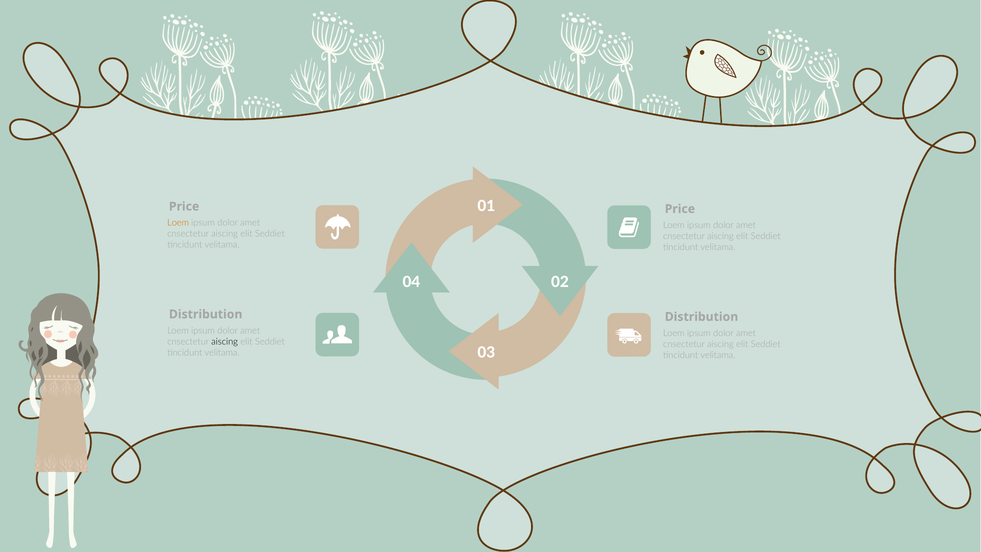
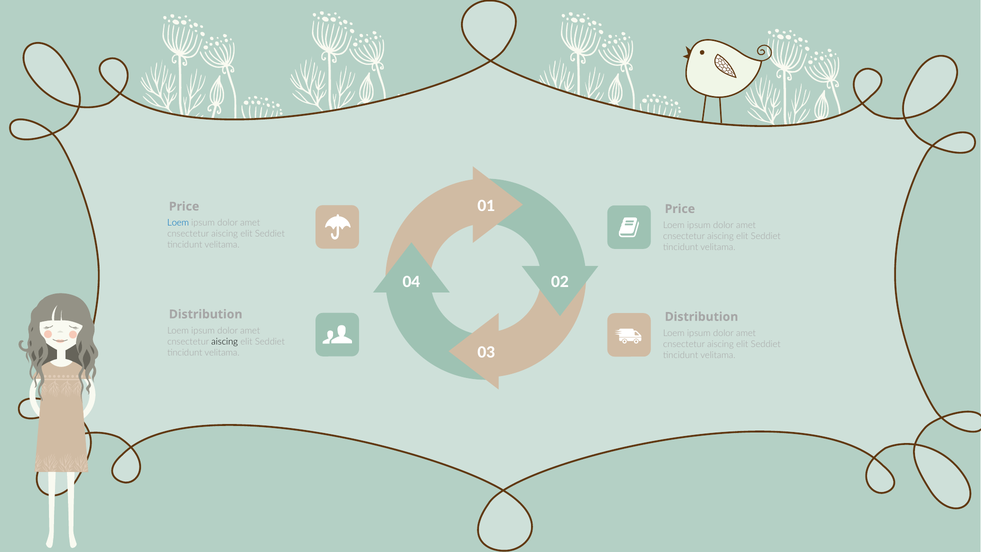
Loem colour: orange -> blue (178, 223)
